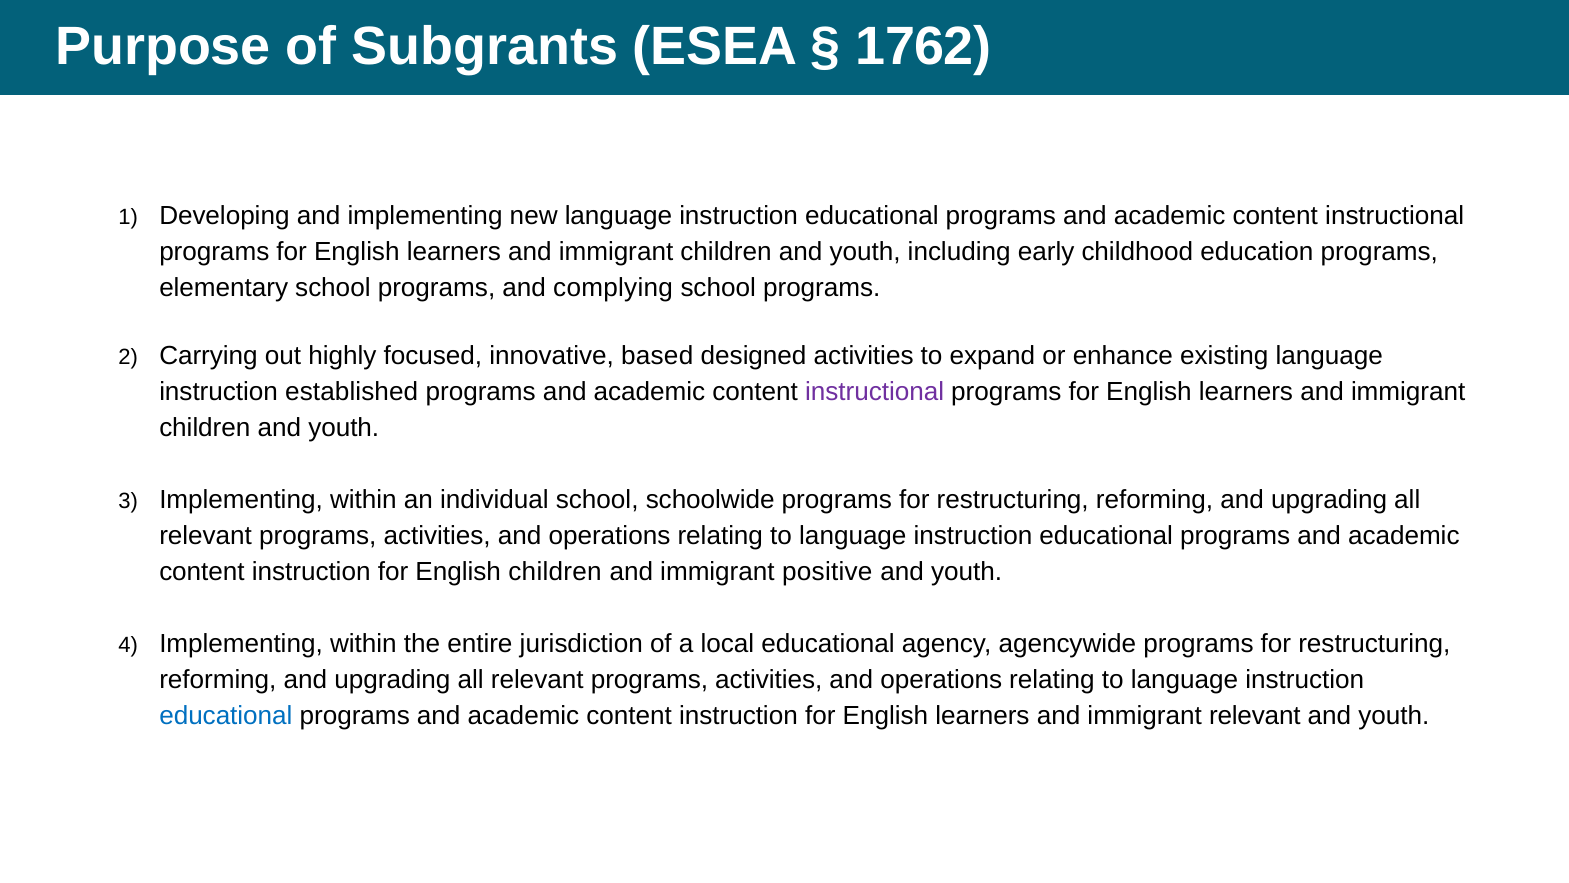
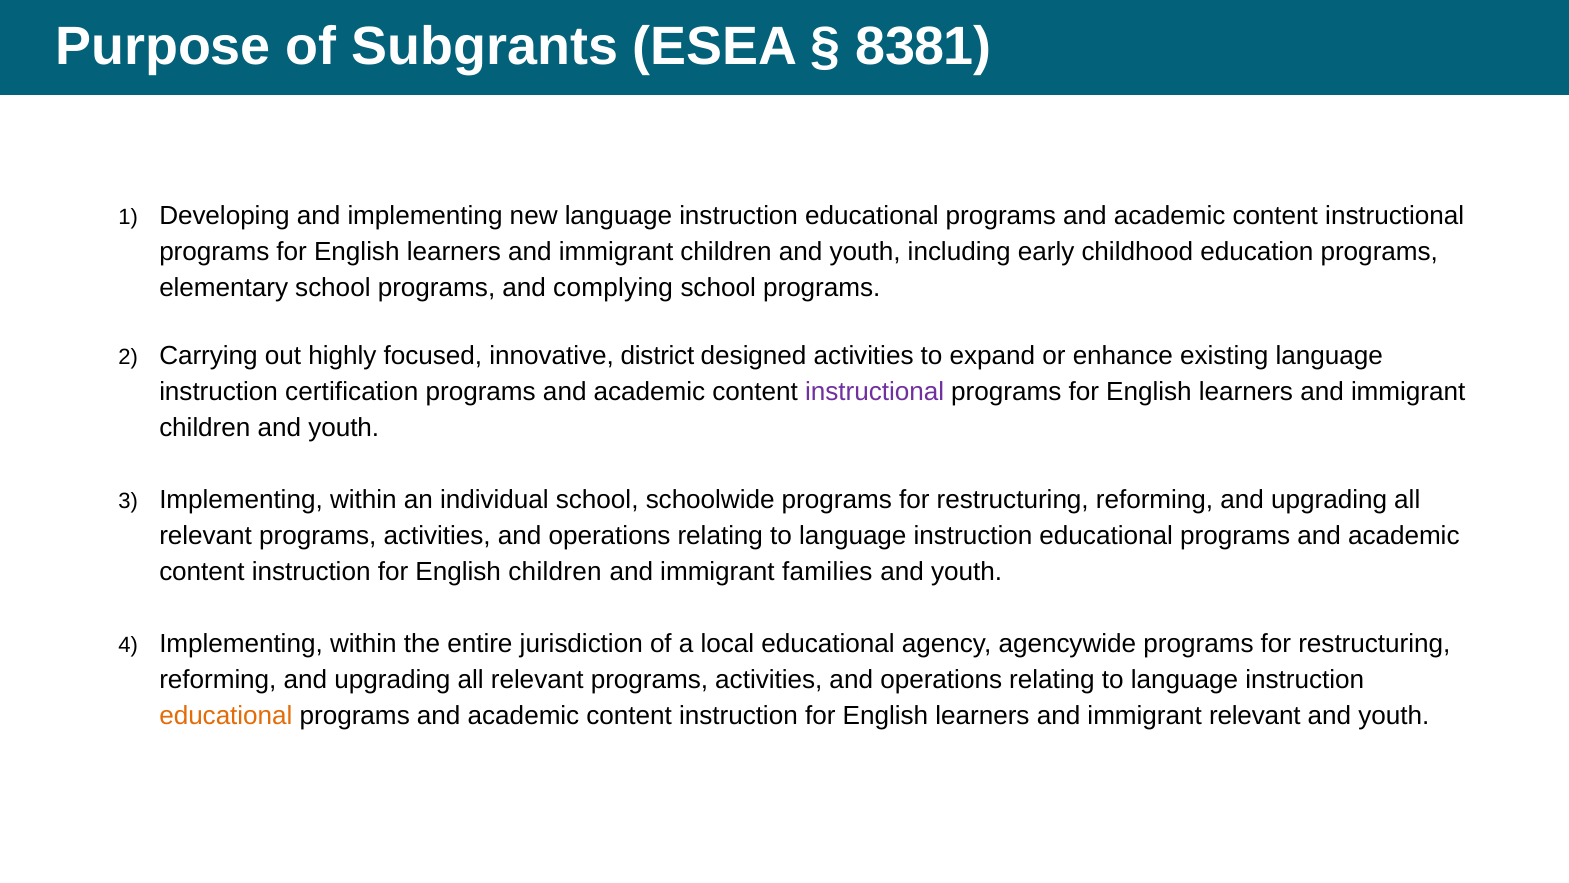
1762: 1762 -> 8381 (923, 47)
based: based -> district (657, 356)
established: established -> certification (352, 392)
positive: positive -> families (827, 572)
educational colour: blue -> orange (226, 716)
